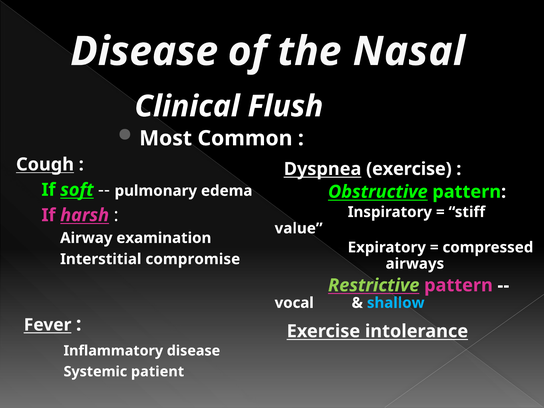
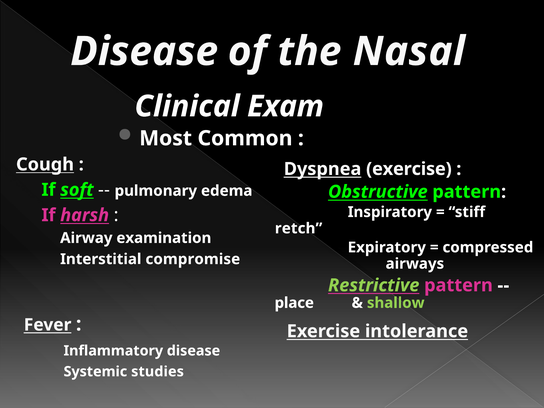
Flush: Flush -> Exam (286, 106)
value: value -> retch (299, 228)
vocal: vocal -> place (294, 303)
shallow colour: light blue -> light green (396, 303)
patient: patient -> studies (158, 372)
